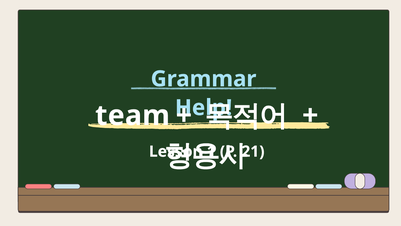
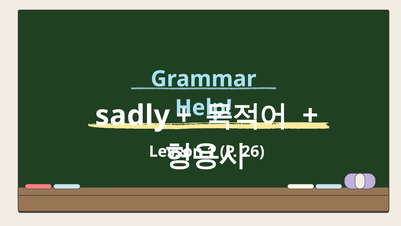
team: team -> sadly (133, 115)
21: 21 -> 26 (253, 151)
